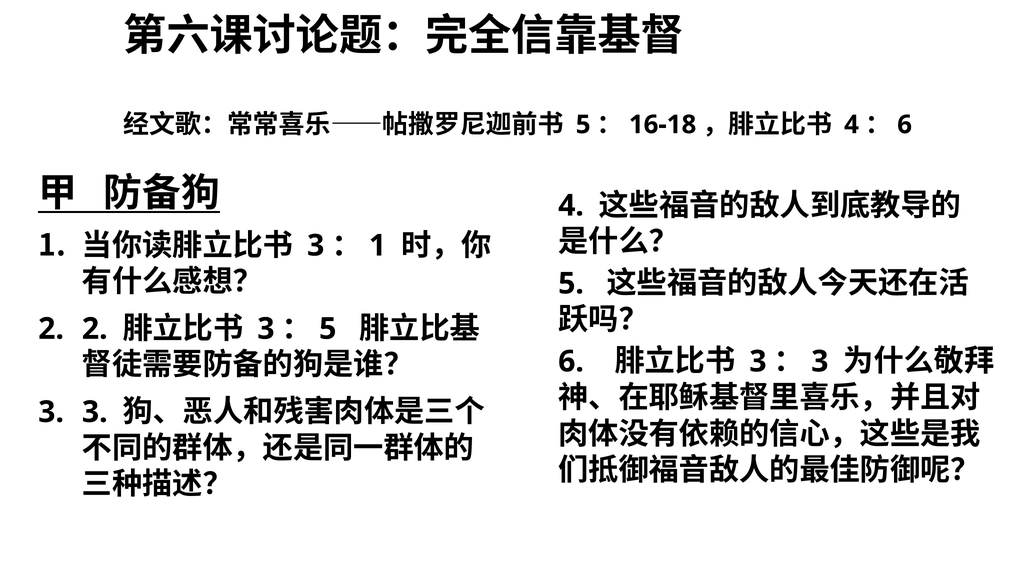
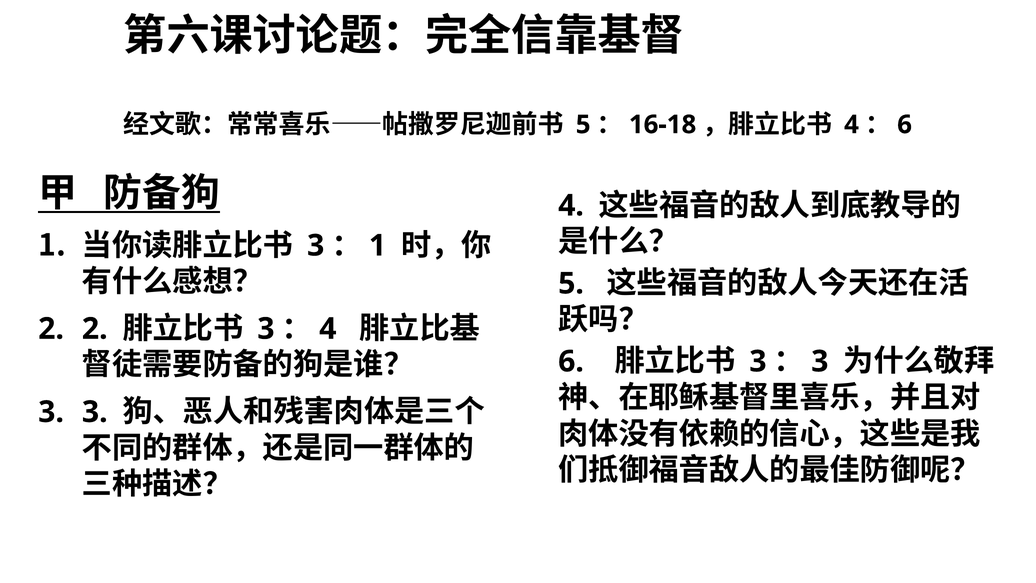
5: 5 -> 4 (328, 329)
